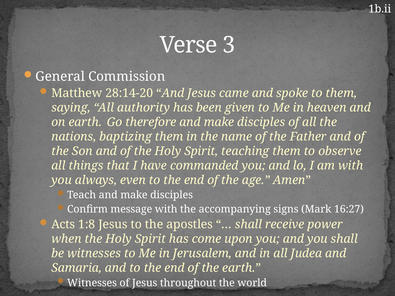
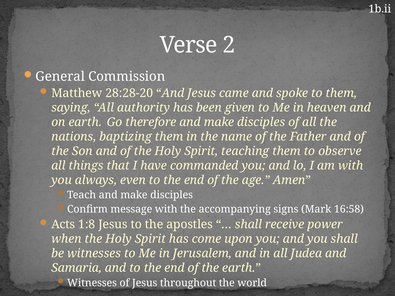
3: 3 -> 2 (229, 45)
28:14-20: 28:14-20 -> 28:28-20 (129, 93)
16:27: 16:27 -> 16:58 (349, 209)
